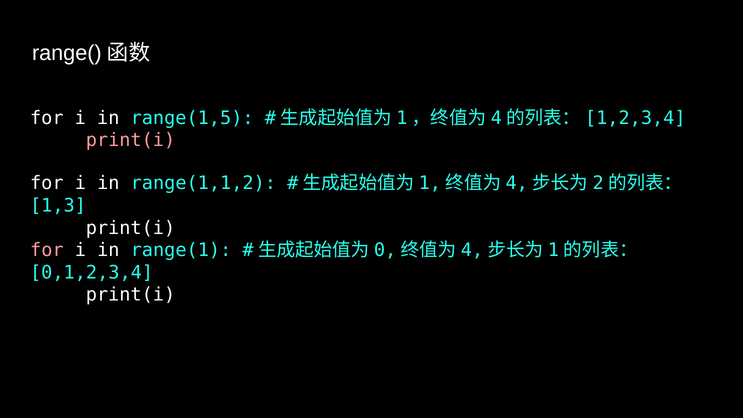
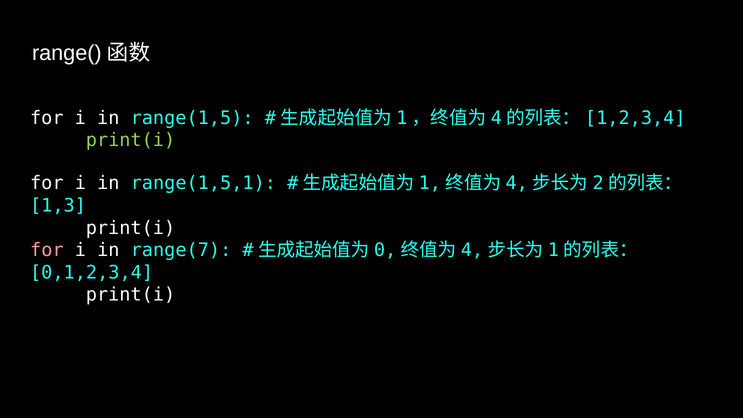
print(i colour: pink -> light green (130, 140)
range(1,1,2: range(1,1,2 -> range(1,5,1 (203, 183)
range(1: range(1 -> range(7 (181, 250)
